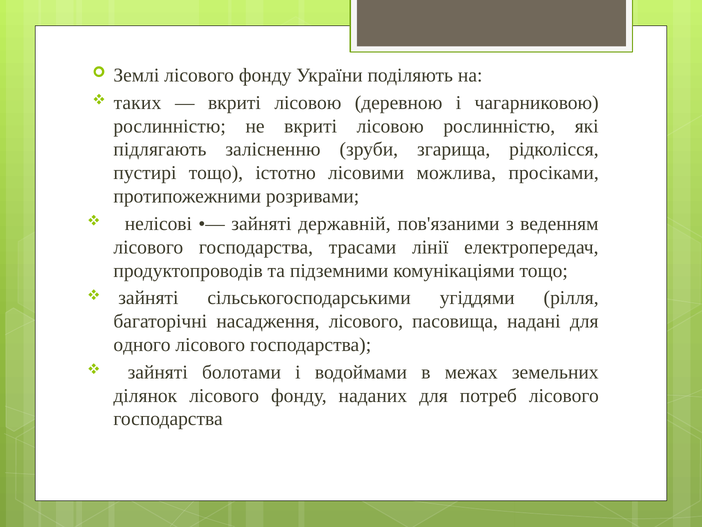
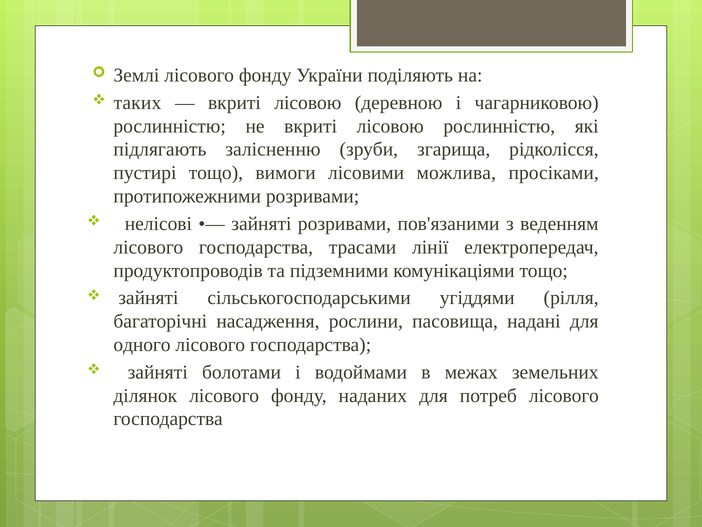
істотно: істотно -> вимоги (286, 173)
зайняті державній: державній -> розривами (344, 224)
насадження лісового: лісового -> рослини (366, 321)
